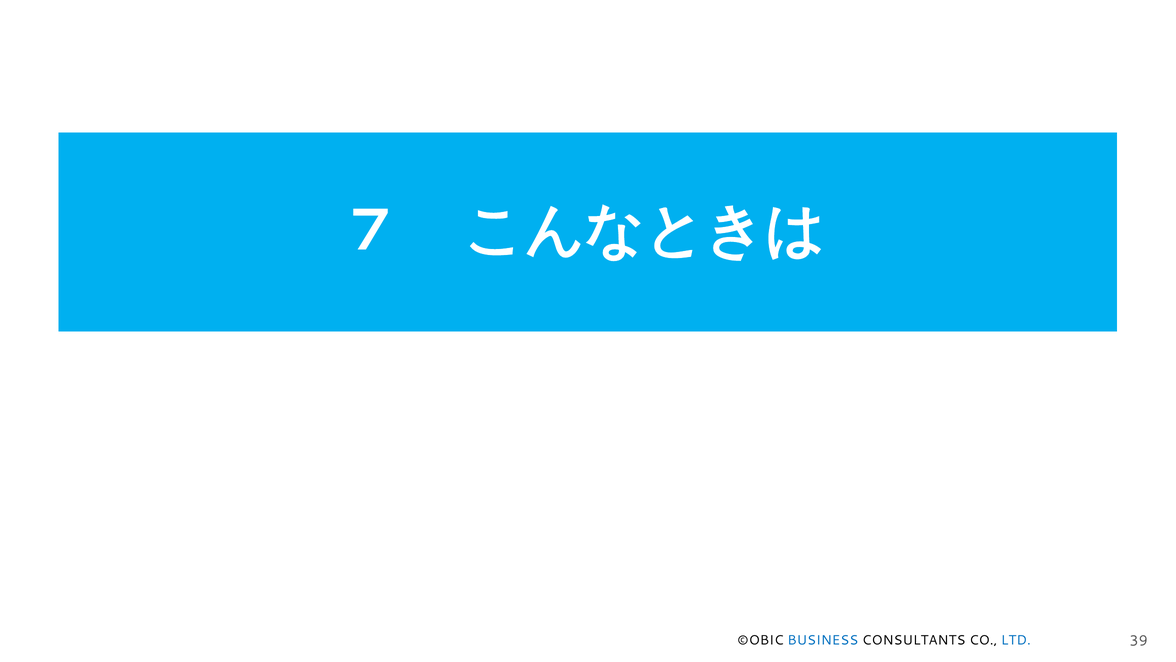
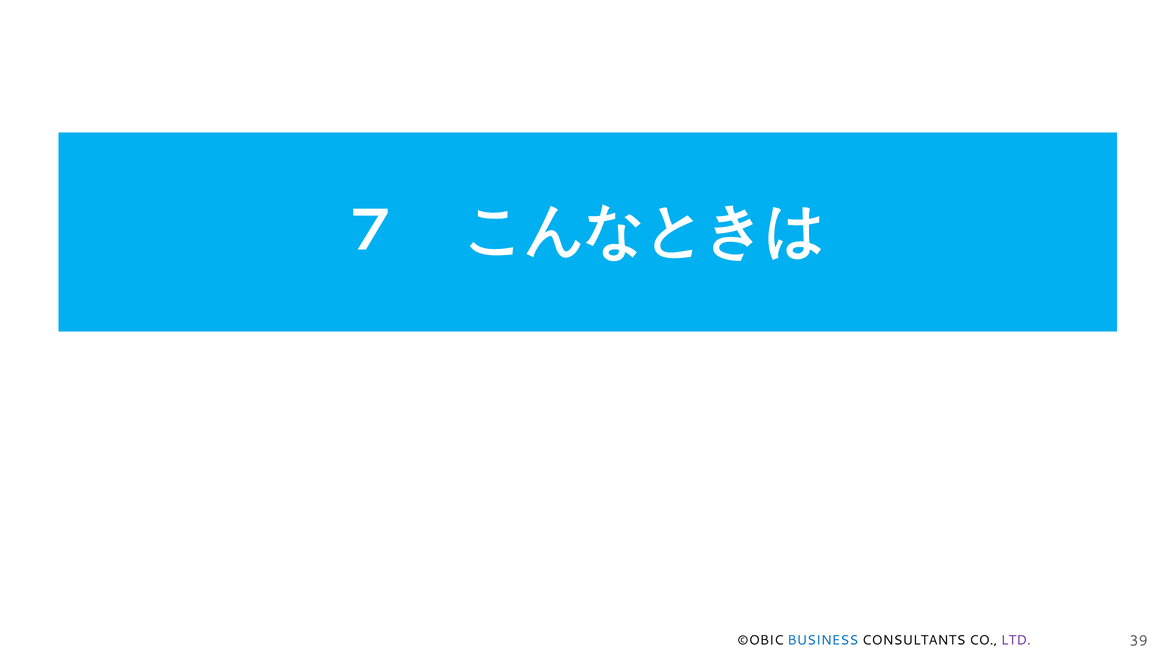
LTD colour: blue -> purple (1016, 640)
